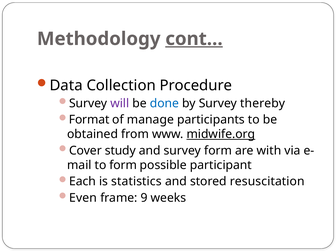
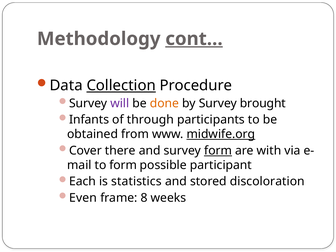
Collection underline: none -> present (121, 86)
done colour: blue -> orange (164, 103)
thereby: thereby -> brought (263, 103)
Format: Format -> Infants (89, 120)
manage: manage -> through (150, 120)
study: study -> there (120, 151)
form underline: none -> present (218, 151)
resuscitation: resuscitation -> discoloration (267, 181)
9: 9 -> 8 (144, 198)
